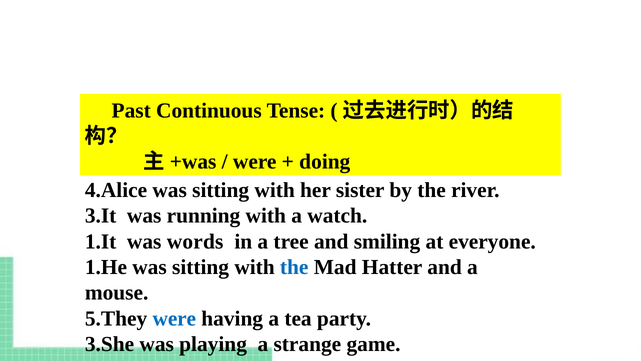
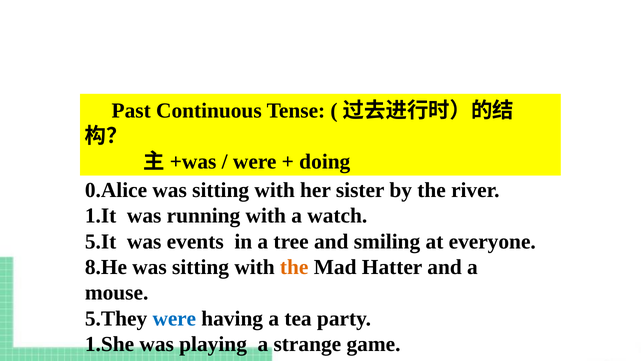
4.Alice: 4.Alice -> 0.Alice (116, 190)
3.It: 3.It -> 1.It (101, 216)
1.It: 1.It -> 5.It (101, 241)
words: words -> events (195, 241)
1.He: 1.He -> 8.He (106, 267)
the colour: blue -> orange (294, 267)
3.She: 3.She -> 1.She (110, 344)
